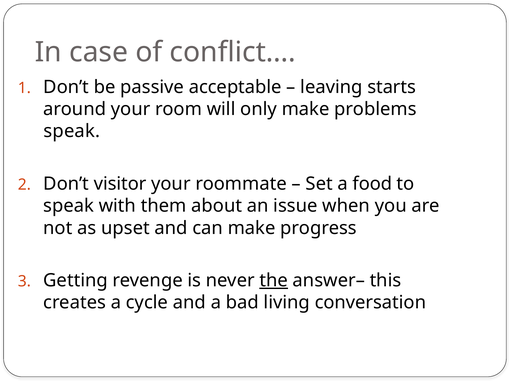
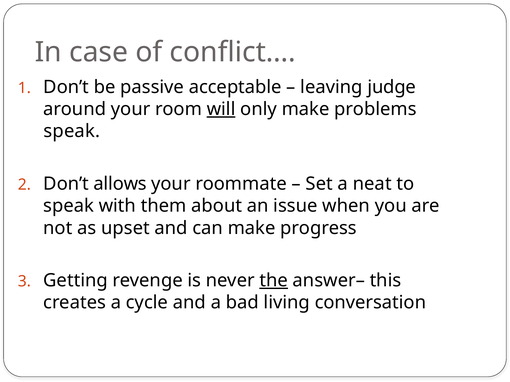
starts: starts -> judge (392, 87)
will underline: none -> present (221, 109)
visitor: visitor -> allows (120, 184)
food: food -> neat (372, 184)
